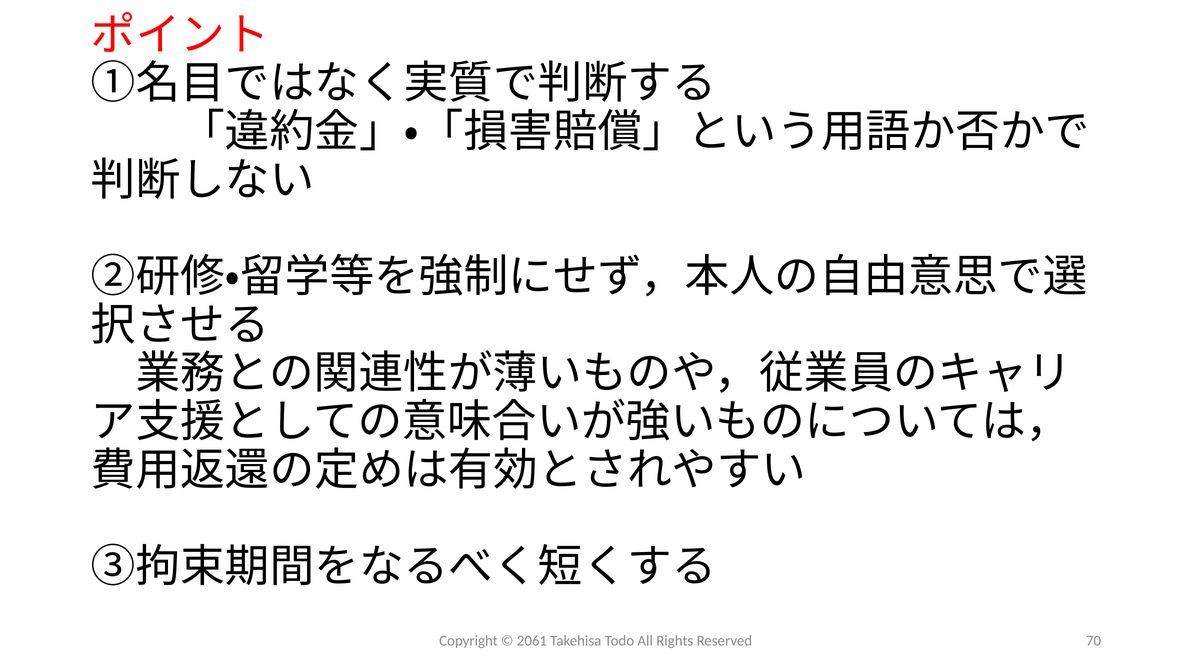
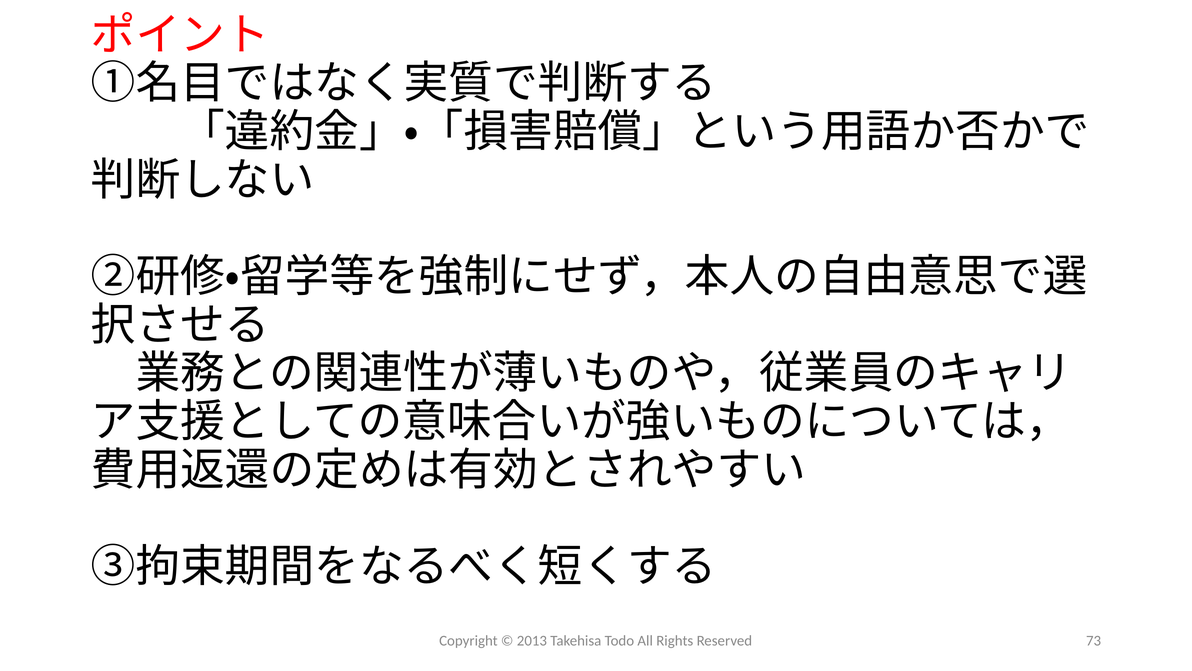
2061: 2061 -> 2013 (532, 640)
70: 70 -> 73 (1094, 640)
